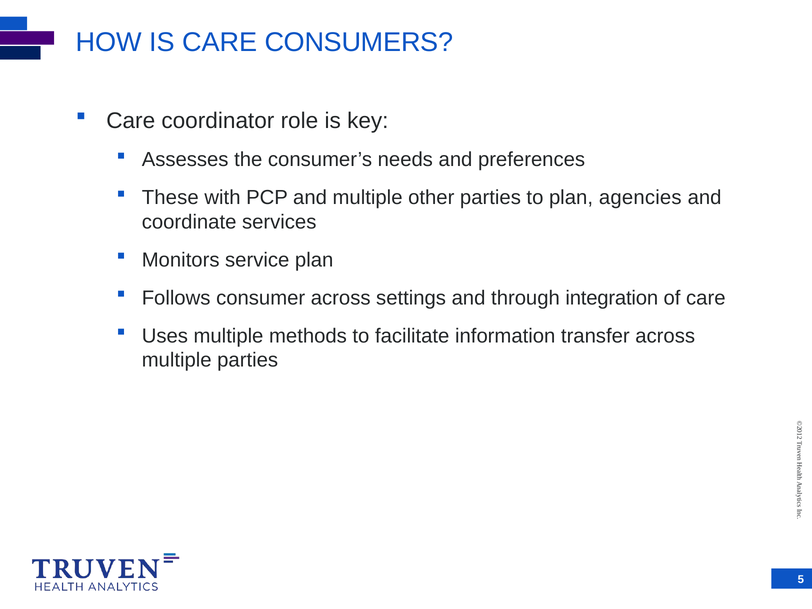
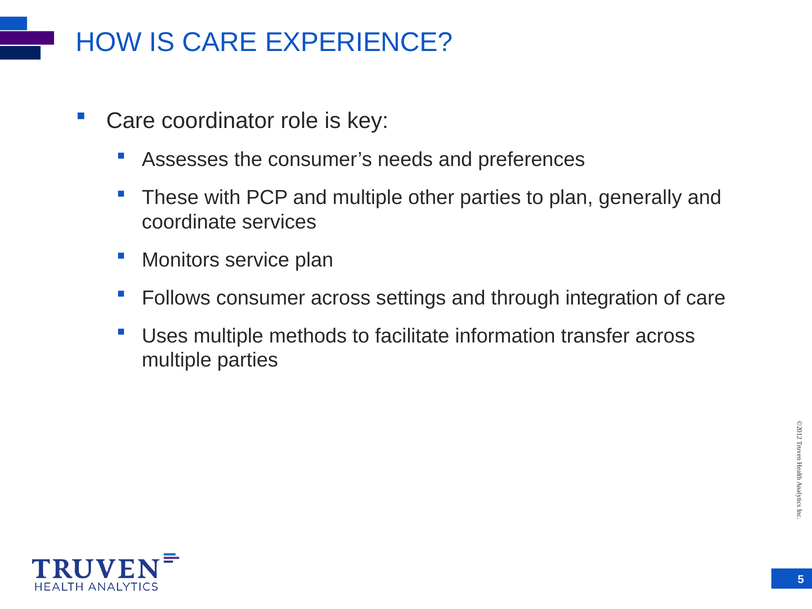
CONSUMERS: CONSUMERS -> EXPERIENCE (359, 43)
agencies: agencies -> generally (640, 198)
